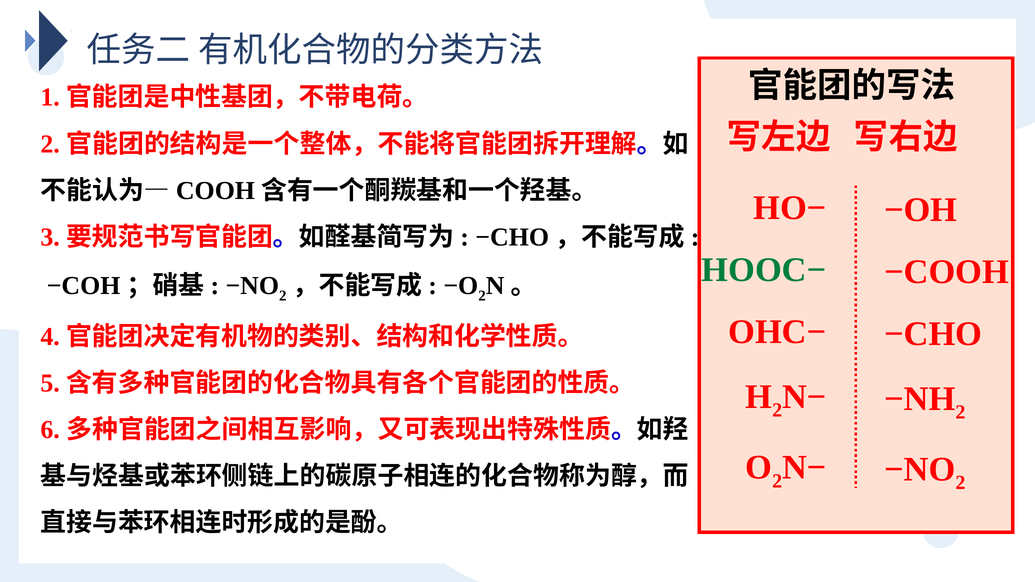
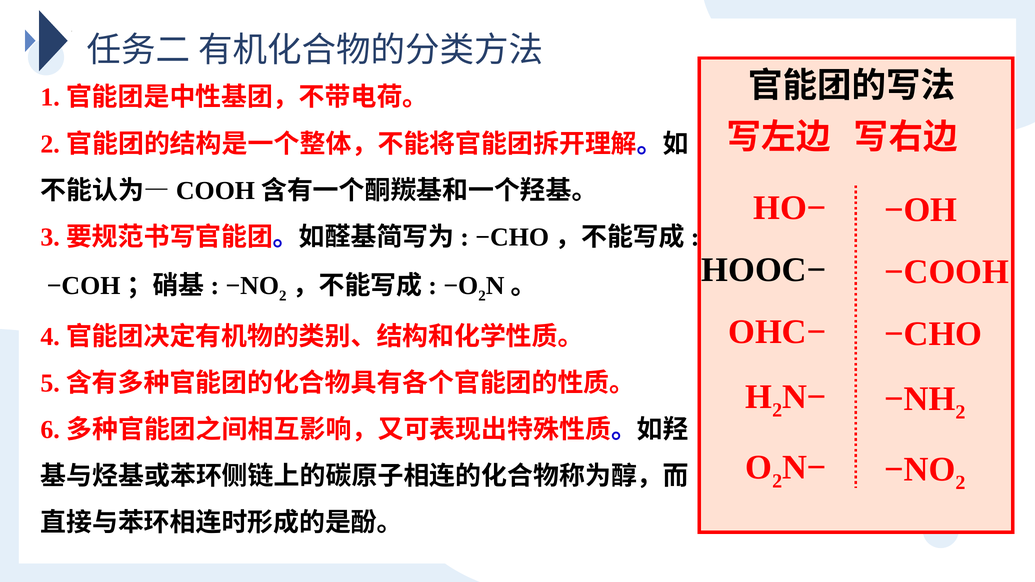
HOOC− colour: green -> black (764, 270)
